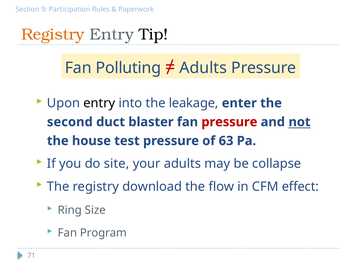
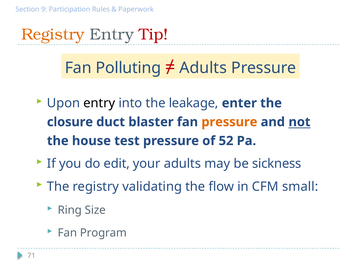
Tip colour: black -> red (154, 34)
second: second -> closure (70, 122)
pressure colour: red -> orange (229, 122)
63: 63 -> 52 (226, 141)
site: site -> edit (117, 164)
collapse: collapse -> sickness (277, 164)
download: download -> validating (152, 186)
effect: effect -> small (300, 186)
